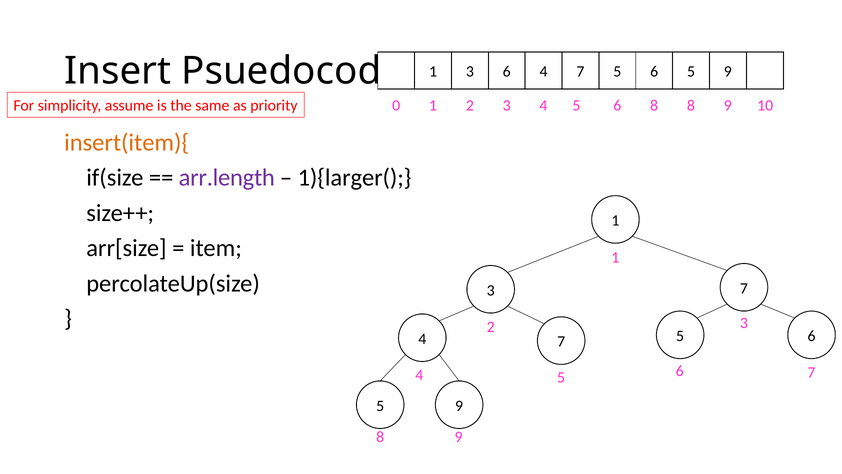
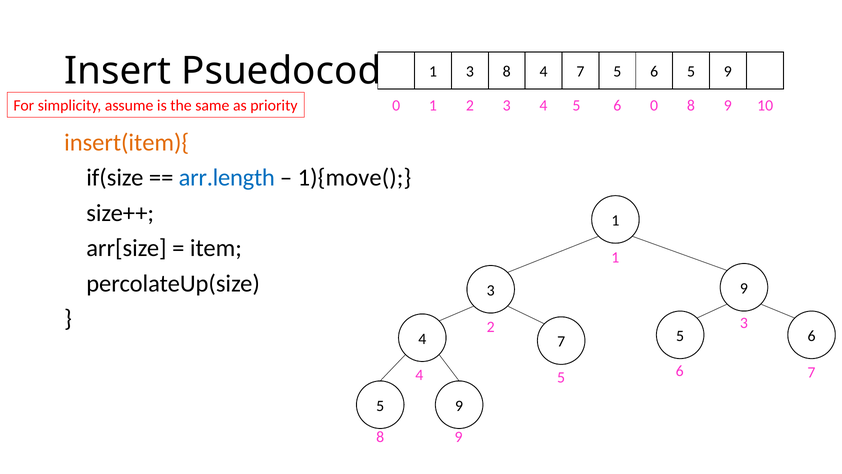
3 6: 6 -> 8 (507, 72)
6 8: 8 -> 0 (654, 105)
arr.length colour: purple -> blue (227, 178)
1){larger(: 1){larger( -> 1){move( (354, 178)
3 7: 7 -> 9 (744, 288)
